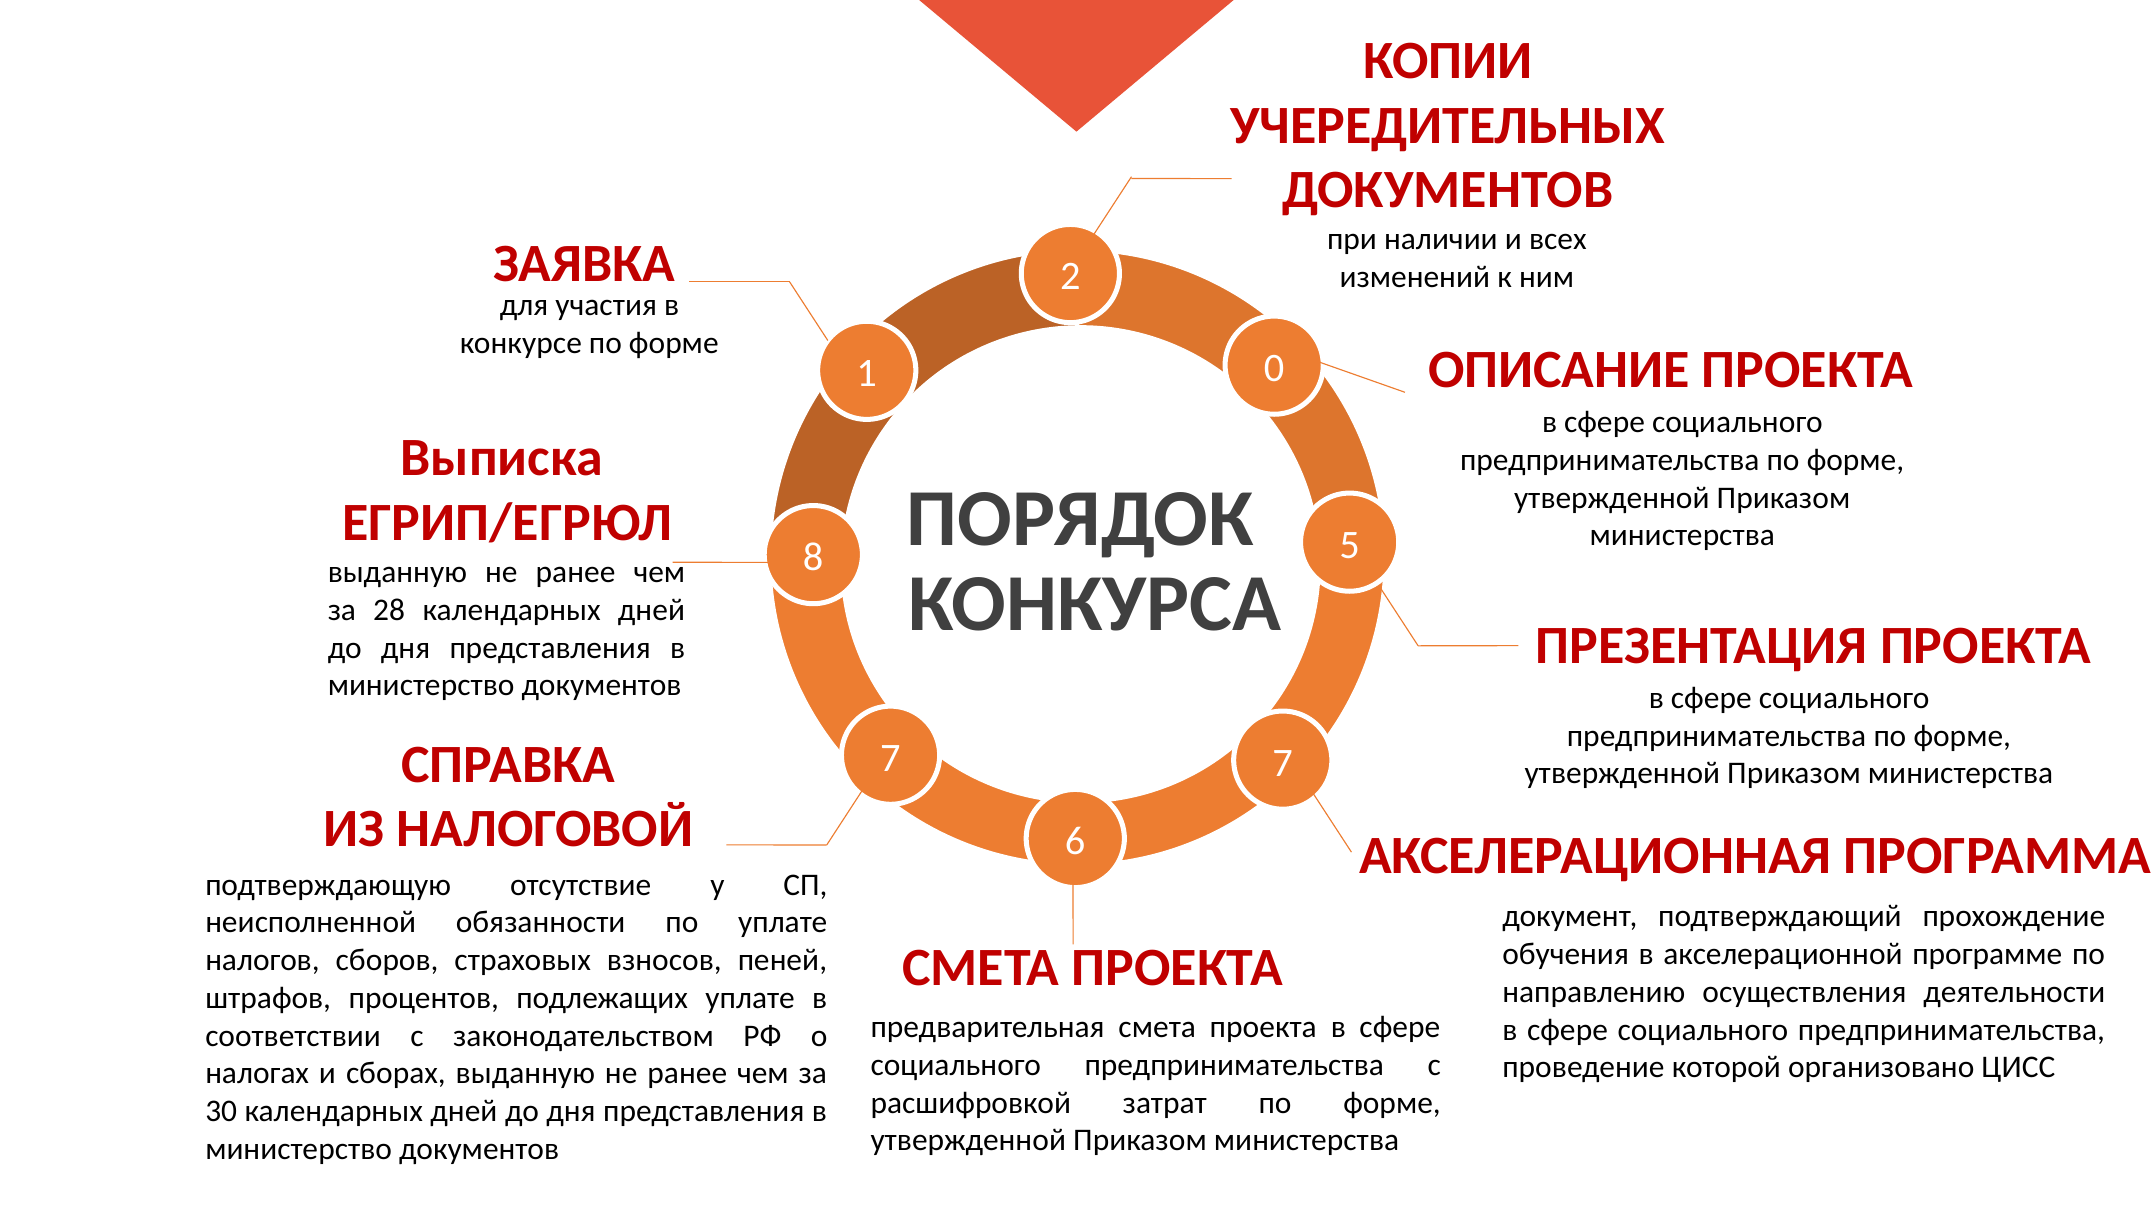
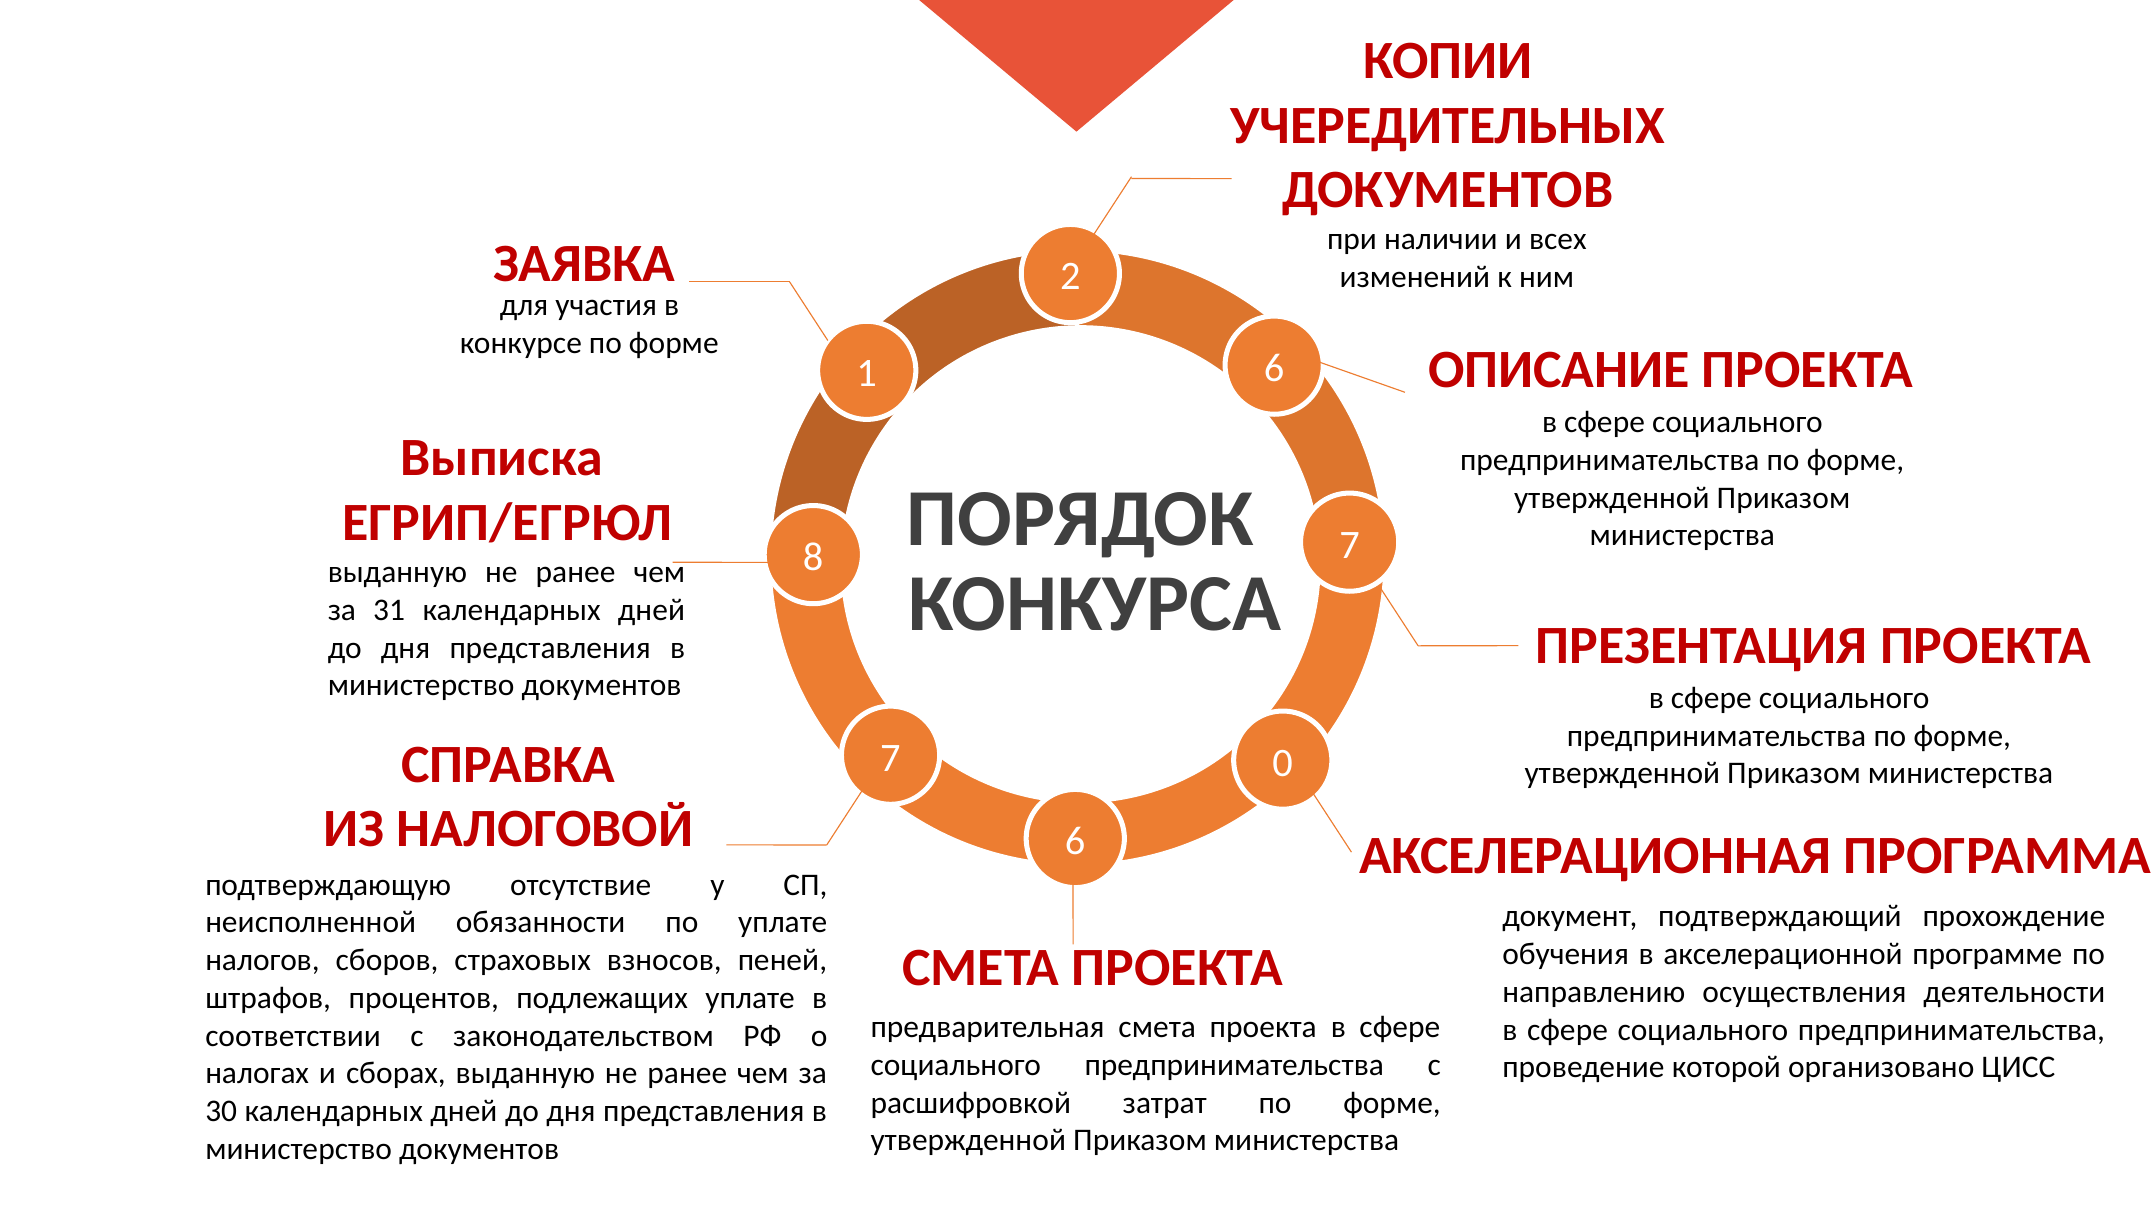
1 0: 0 -> 6 (1274, 368)
8 5: 5 -> 7 (1350, 545)
28: 28 -> 31 (389, 610)
7 7: 7 -> 0 (1283, 763)
